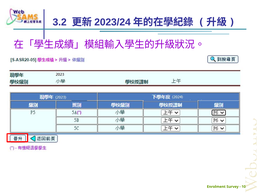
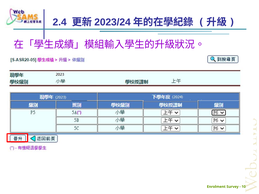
3.2: 3.2 -> 2.4 (60, 22)
